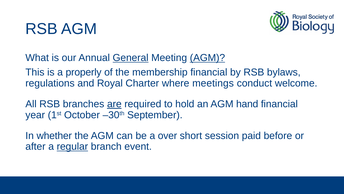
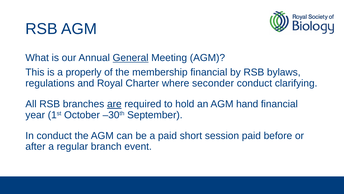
AGM underline: present -> none (207, 58)
meetings: meetings -> seconder (213, 83)
welcome: welcome -> clarifying (296, 83)
In whether: whether -> conduct (54, 135)
a over: over -> paid (167, 135)
regular underline: present -> none (72, 146)
